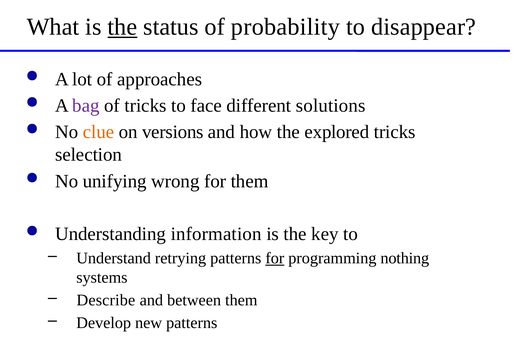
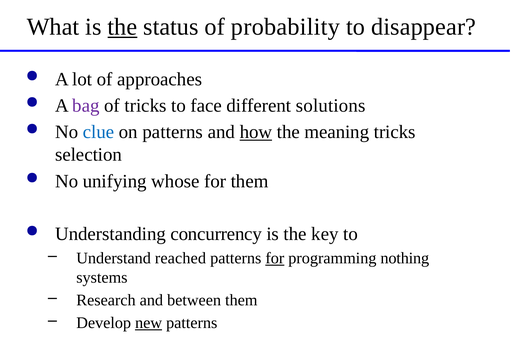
clue colour: orange -> blue (98, 132)
on versions: versions -> patterns (173, 132)
how underline: none -> present (256, 132)
explored: explored -> meaning (337, 132)
wrong: wrong -> whose (175, 181)
information: information -> concurrency (216, 234)
retrying: retrying -> reached (180, 258)
Describe: Describe -> Research (106, 300)
new underline: none -> present (149, 323)
